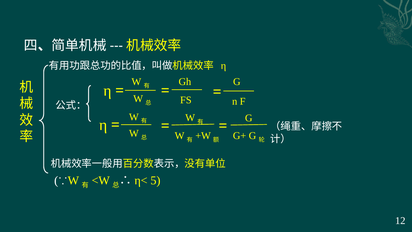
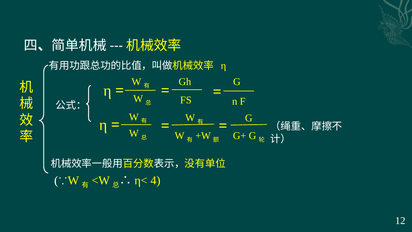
5: 5 -> 4 (155, 180)
